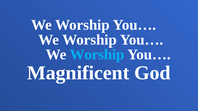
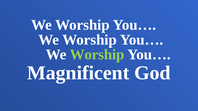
Worship colour: light blue -> light green (97, 55)
